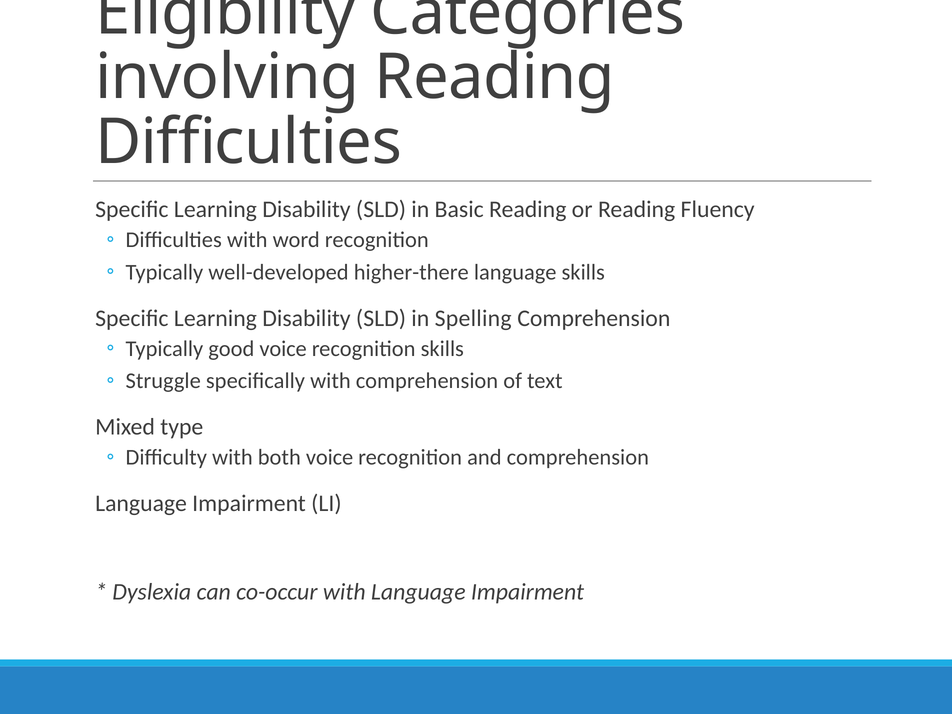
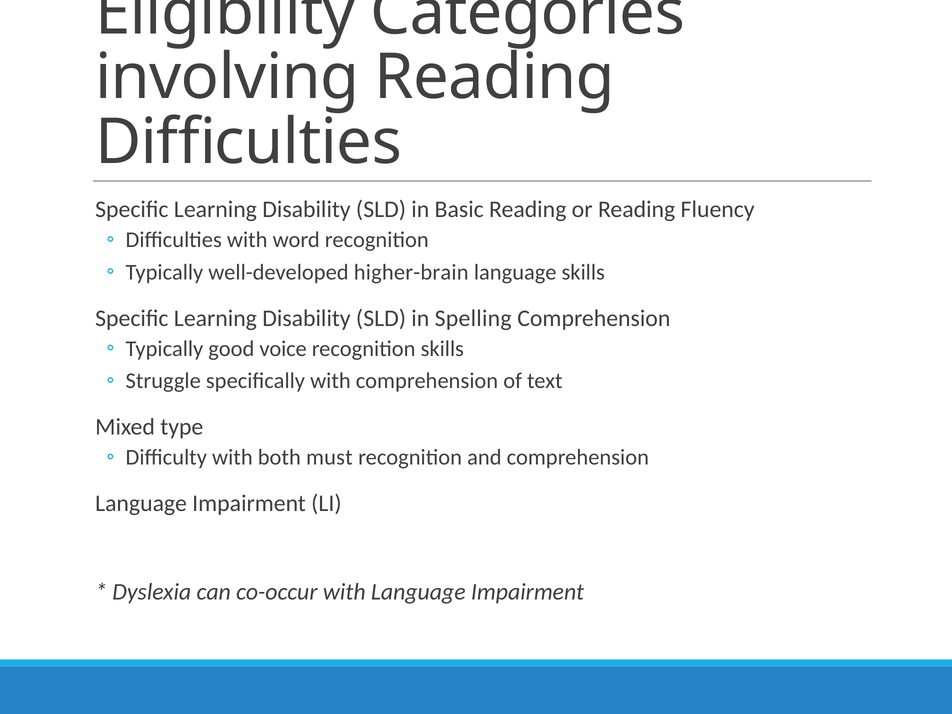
higher-there: higher-there -> higher-brain (411, 272)
both voice: voice -> must (329, 457)
